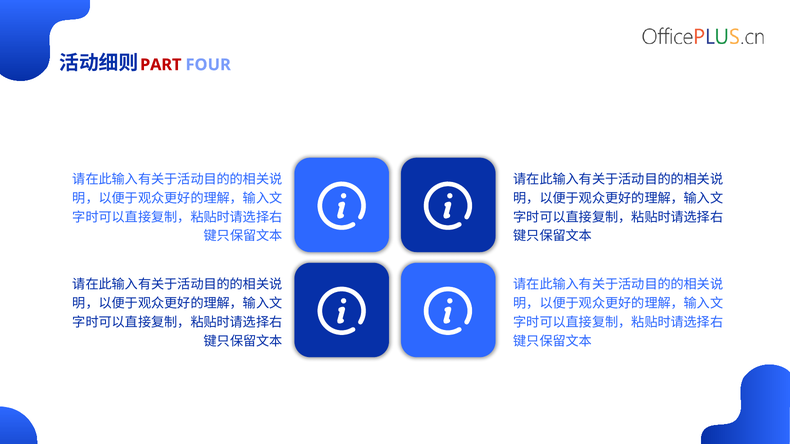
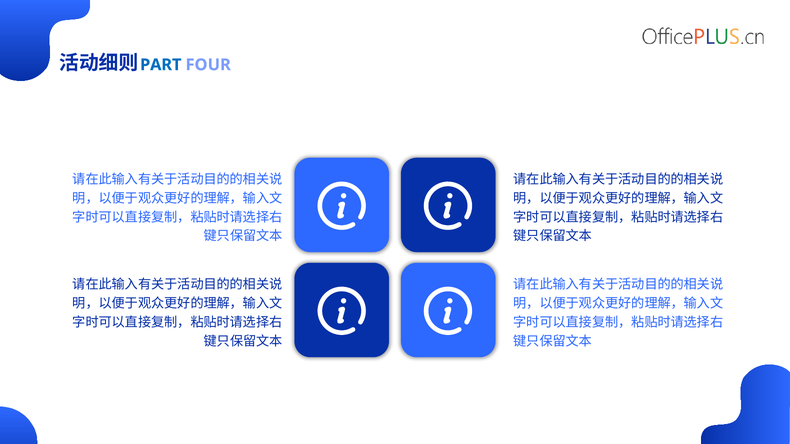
PART colour: red -> blue (161, 65)
